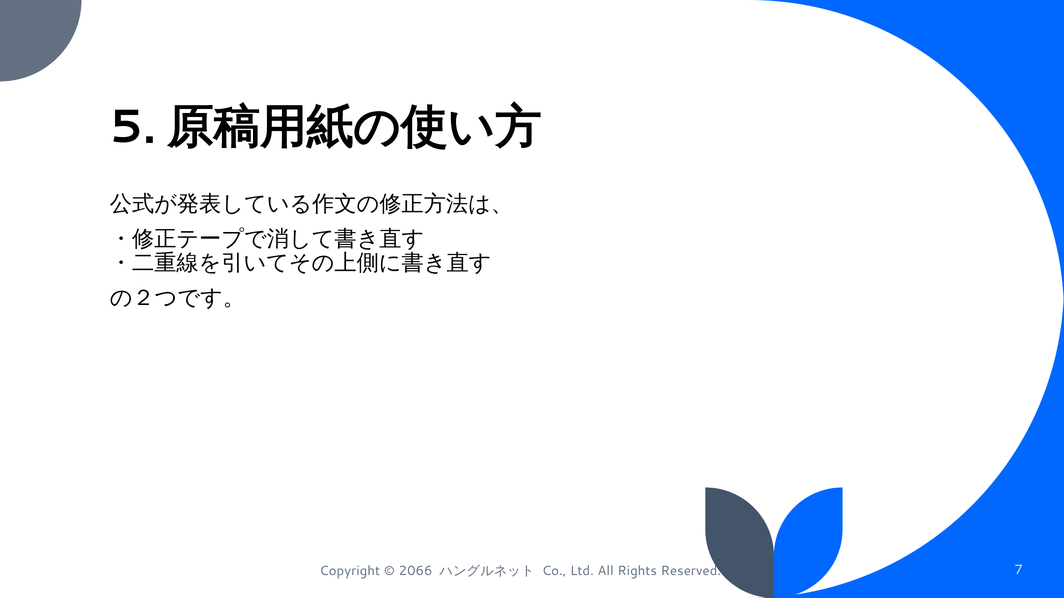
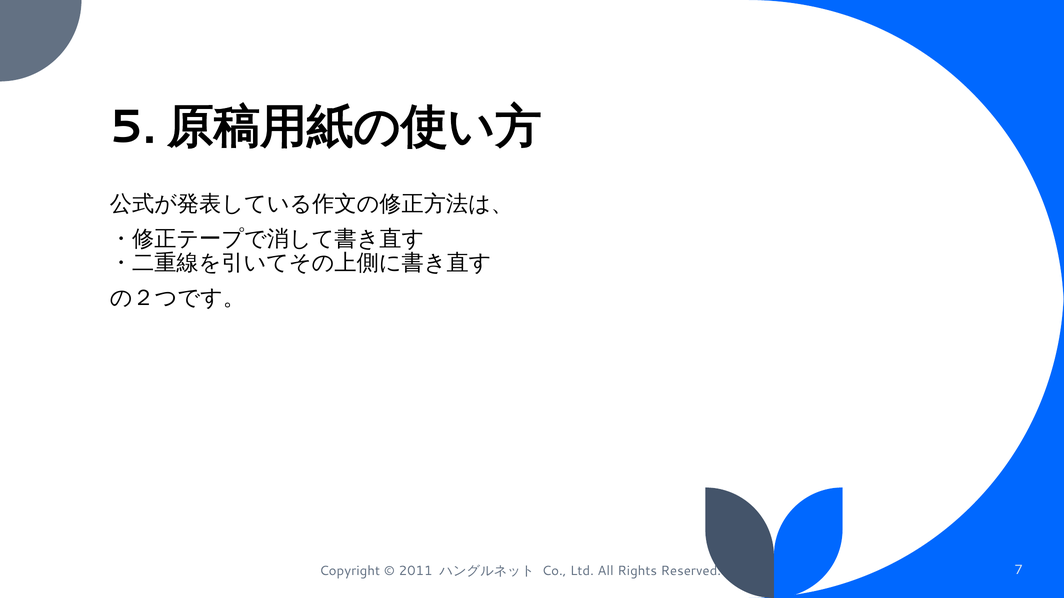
2066: 2066 -> 2011 (416, 572)
